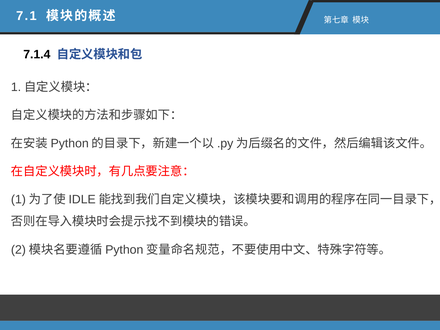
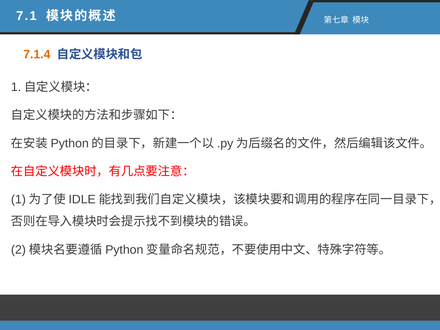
7.1.4 colour: black -> orange (37, 54)
